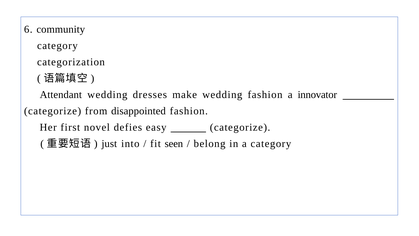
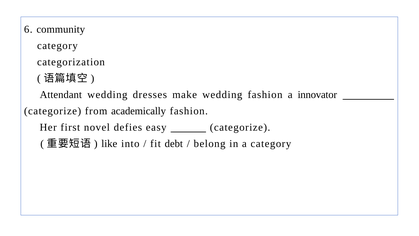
disappointed: disappointed -> academically (139, 111)
just: just -> like (109, 144)
seen: seen -> debt (174, 144)
